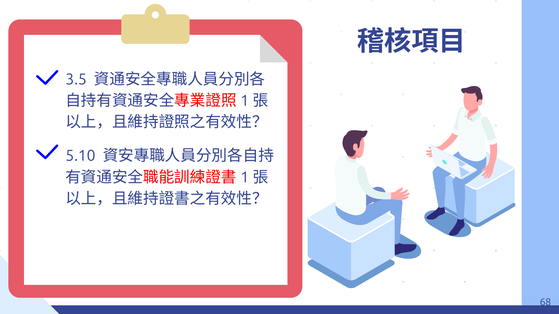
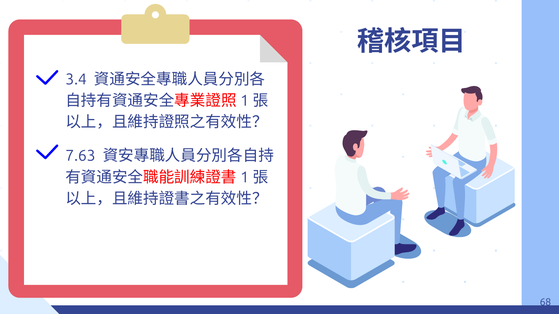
3.5: 3.5 -> 3.4 (76, 79)
5.10: 5.10 -> 7.63 (80, 156)
